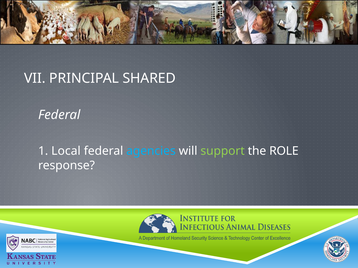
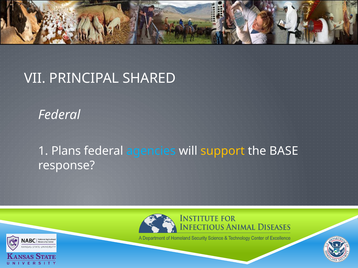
Local: Local -> Plans (66, 151)
support colour: light green -> yellow (223, 151)
ROLE: ROLE -> BASE (284, 151)
